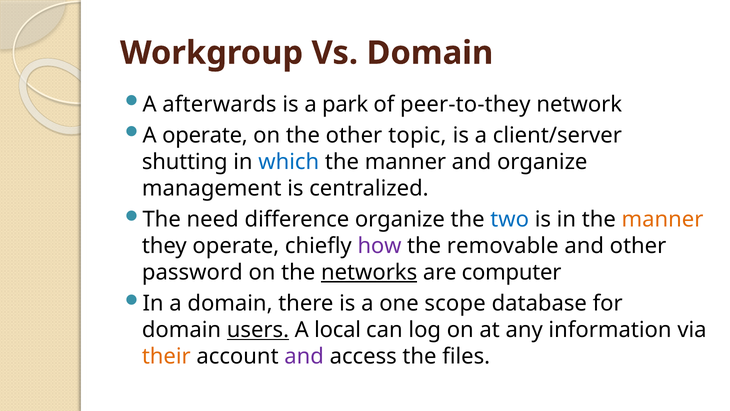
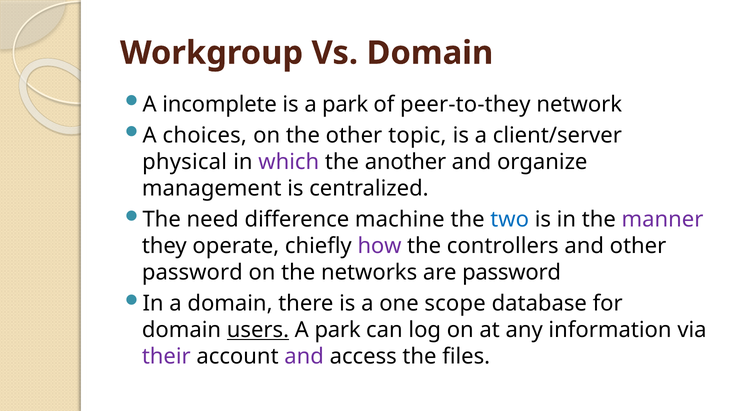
afterwards: afterwards -> incomplete (220, 104)
A operate: operate -> choices (205, 135)
shutting: shutting -> physical (185, 162)
which colour: blue -> purple (289, 162)
manner: manner -> another (405, 162)
difference organize: organize -> machine (400, 219)
manner colour: orange -> purple (662, 219)
removable: removable -> controllers (503, 246)
networks underline: present -> none (369, 272)
are computer: computer -> password (512, 272)
local: local -> park (338, 330)
their colour: orange -> purple (166, 356)
